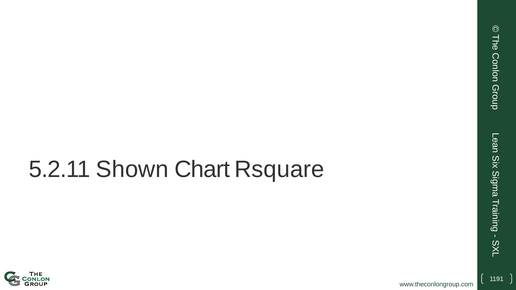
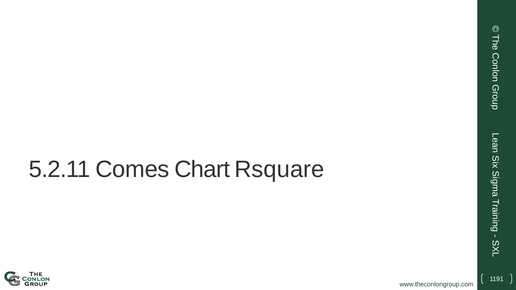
Shown: Shown -> Comes (132, 169)
